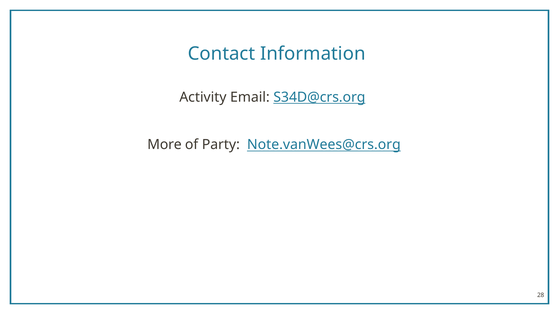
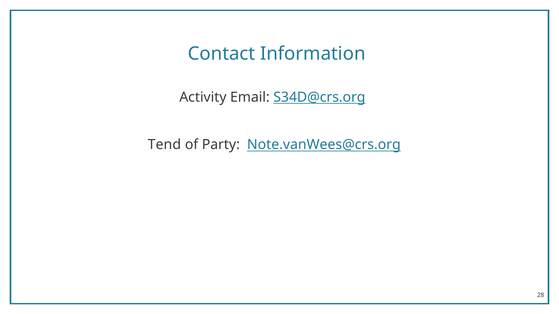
More: More -> Tend (164, 145)
